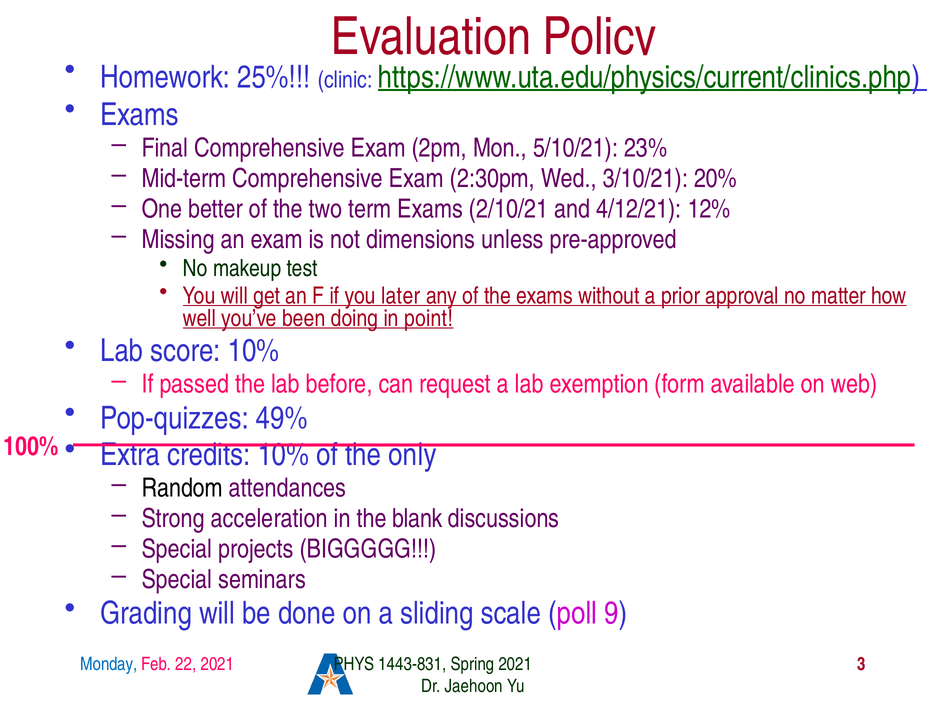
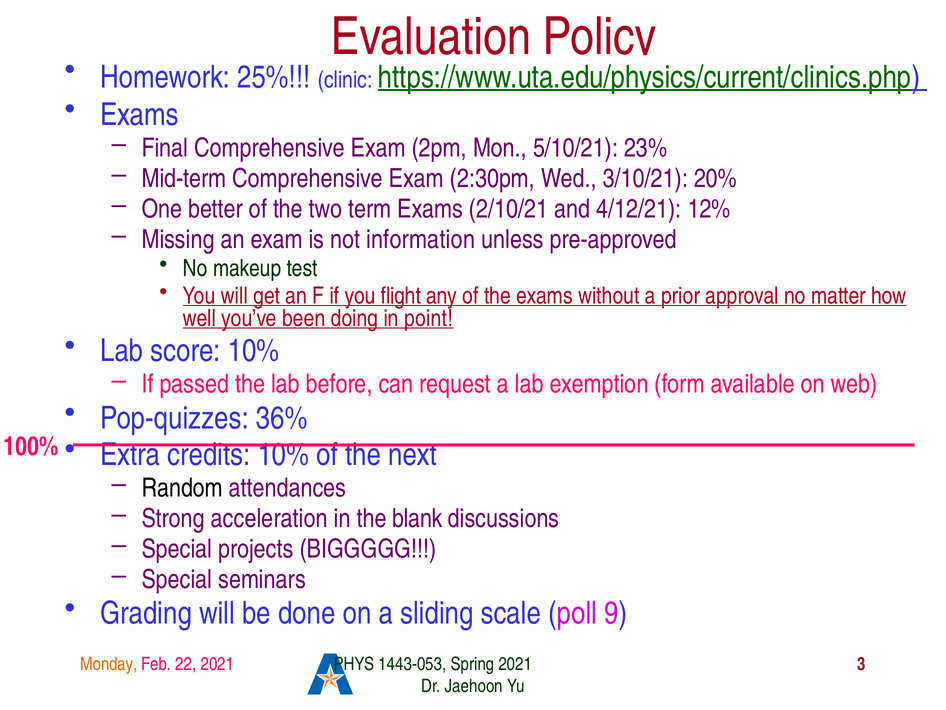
dimensions: dimensions -> information (421, 239)
later: later -> flight (401, 296)
49%: 49% -> 36% (282, 418)
only: only -> next (413, 454)
Monday colour: blue -> orange (109, 664)
1443-831: 1443-831 -> 1443-053 (412, 664)
